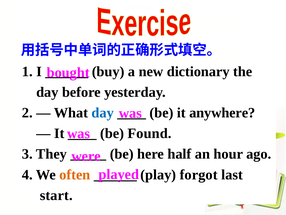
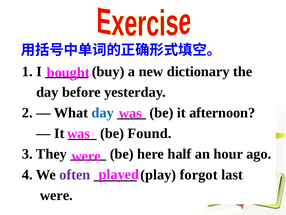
anywhere: anywhere -> afternoon (222, 113)
often colour: orange -> purple (75, 174)
start: start -> were (56, 195)
